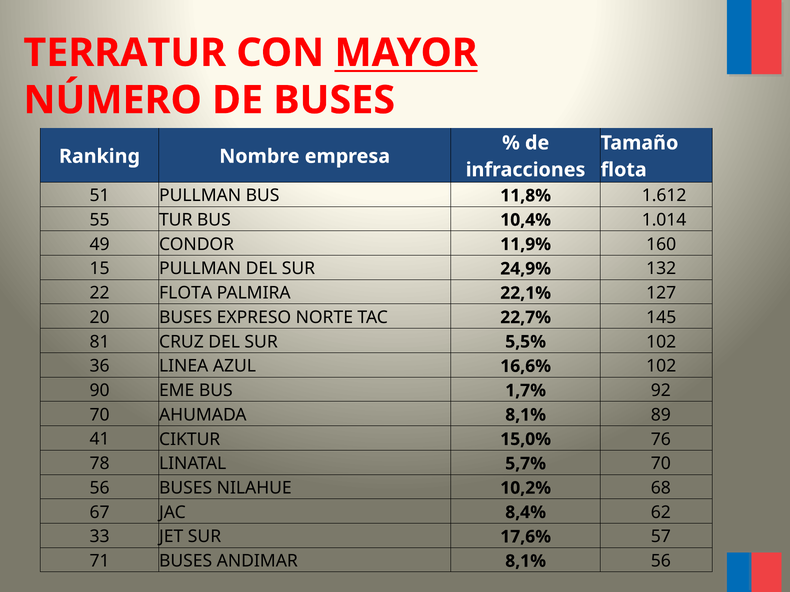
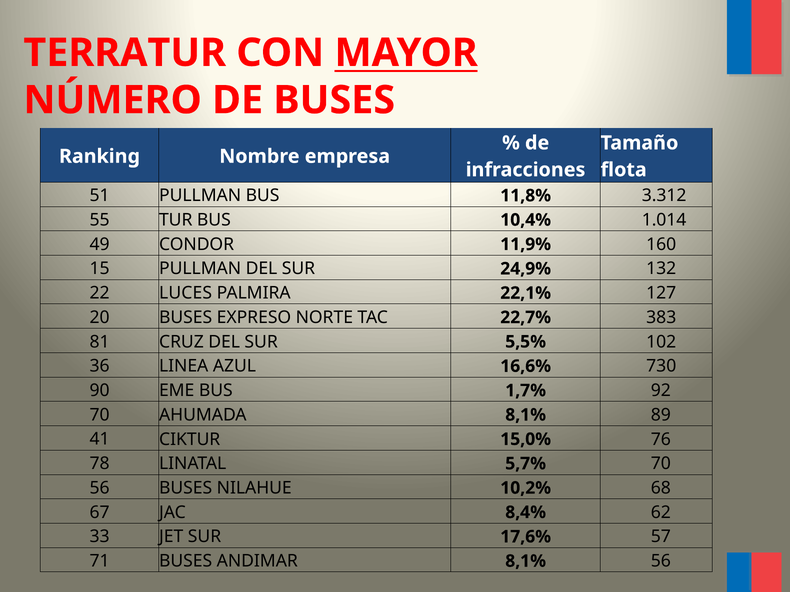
1.612: 1.612 -> 3.312 (664, 196)
22 FLOTA: FLOTA -> LUCES (186, 293)
145: 145 -> 383 (661, 318)
16,6% 102: 102 -> 730 (661, 366)
